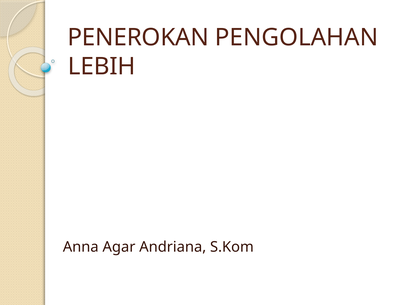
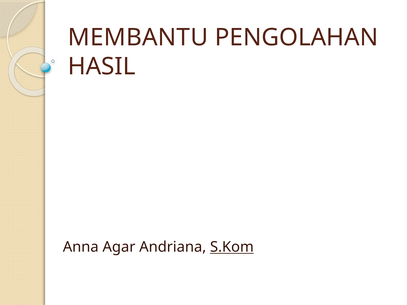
PENEROKAN: PENEROKAN -> MEMBANTU (138, 37)
LEBIH: LEBIH -> HASIL (102, 67)
S.Kom underline: none -> present (232, 247)
